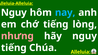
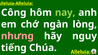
Nguy: Nguy -> Công (14, 13)
nay colour: light blue -> light green (65, 13)
chớ tiếng: tiếng -> ngàn (56, 24)
